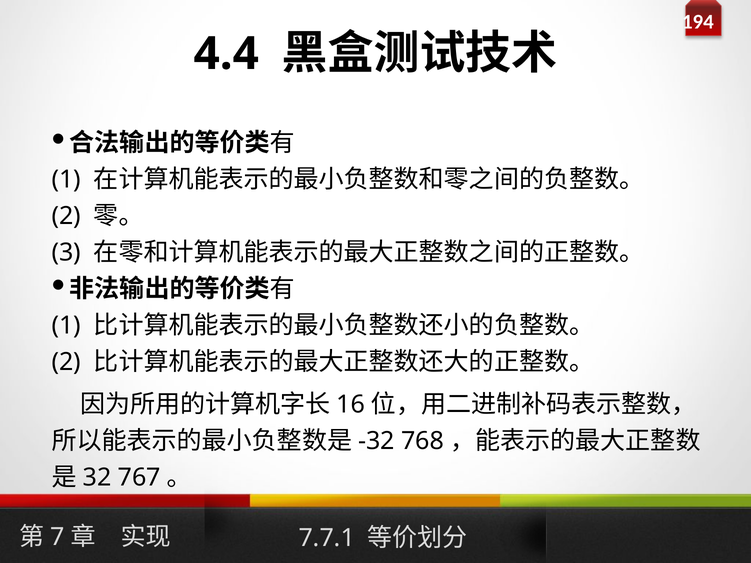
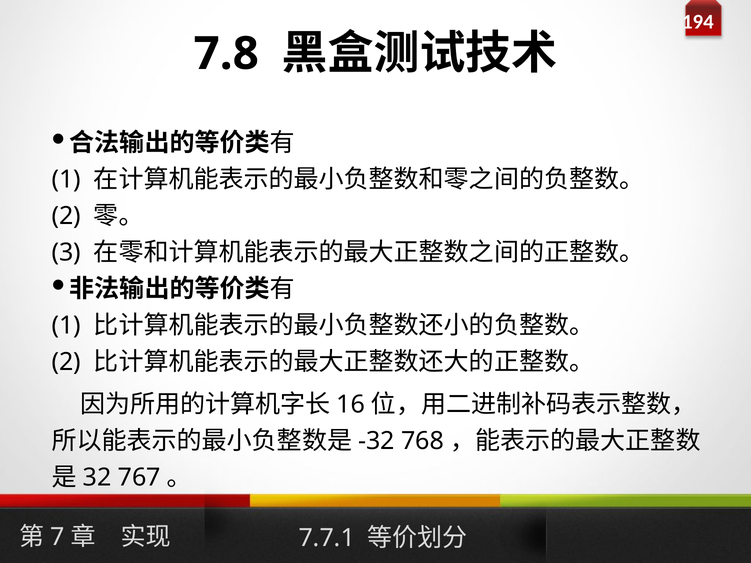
4.4: 4.4 -> 7.8 (226, 54)
